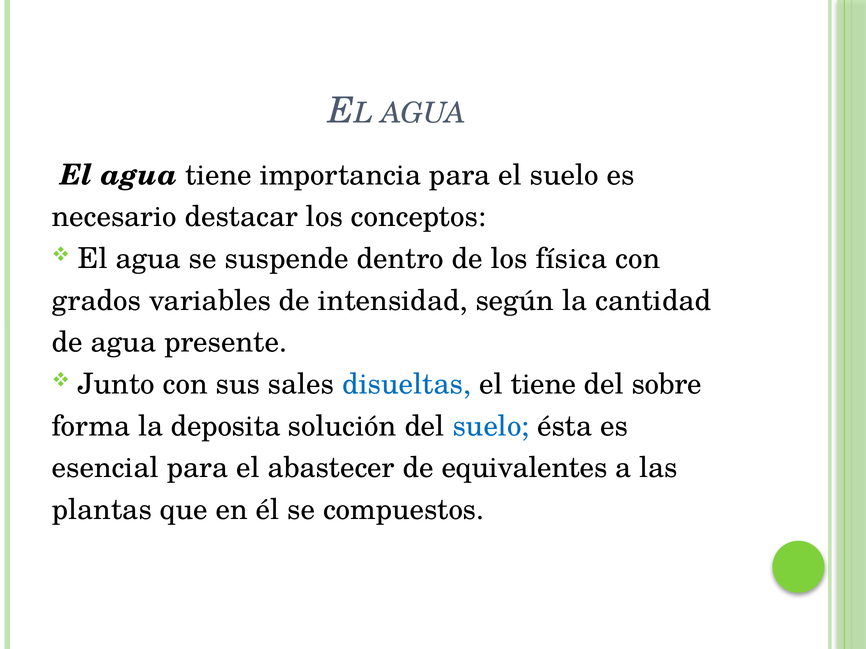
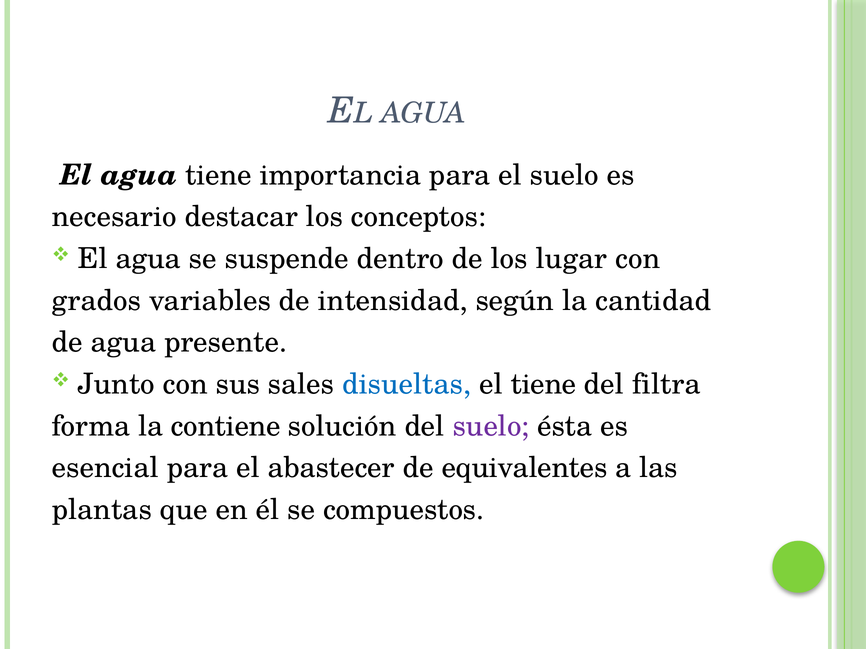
física: física -> lugar (571, 259)
sobre: sobre -> filtra (666, 385)
deposita: deposita -> contiene (226, 426)
suelo colour: blue -> purple (491, 426)
